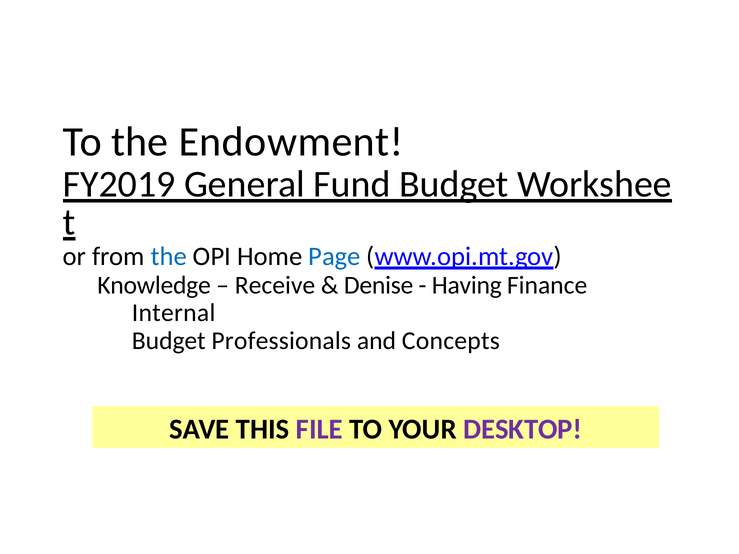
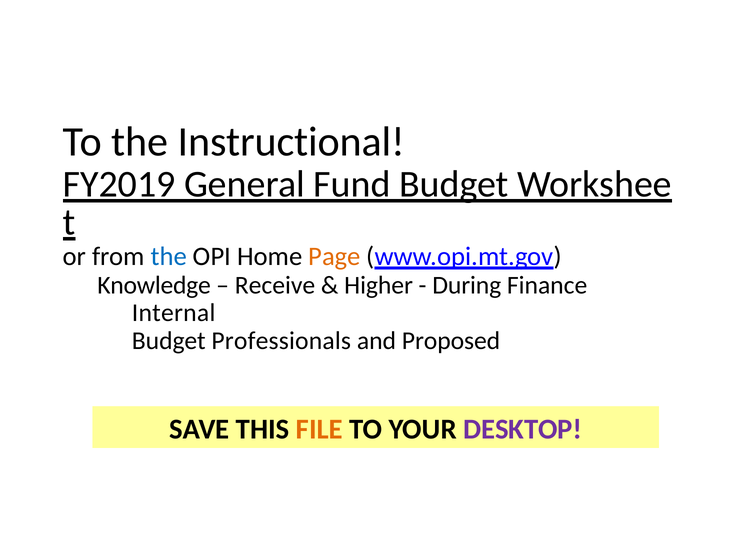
Endowment: Endowment -> Instructional (291, 142)
Page colour: blue -> orange (334, 257)
Denise: Denise -> Higher (379, 285)
Having: Having -> During (467, 285)
Concepts: Concepts -> Proposed (451, 341)
FILE colour: purple -> orange (319, 429)
